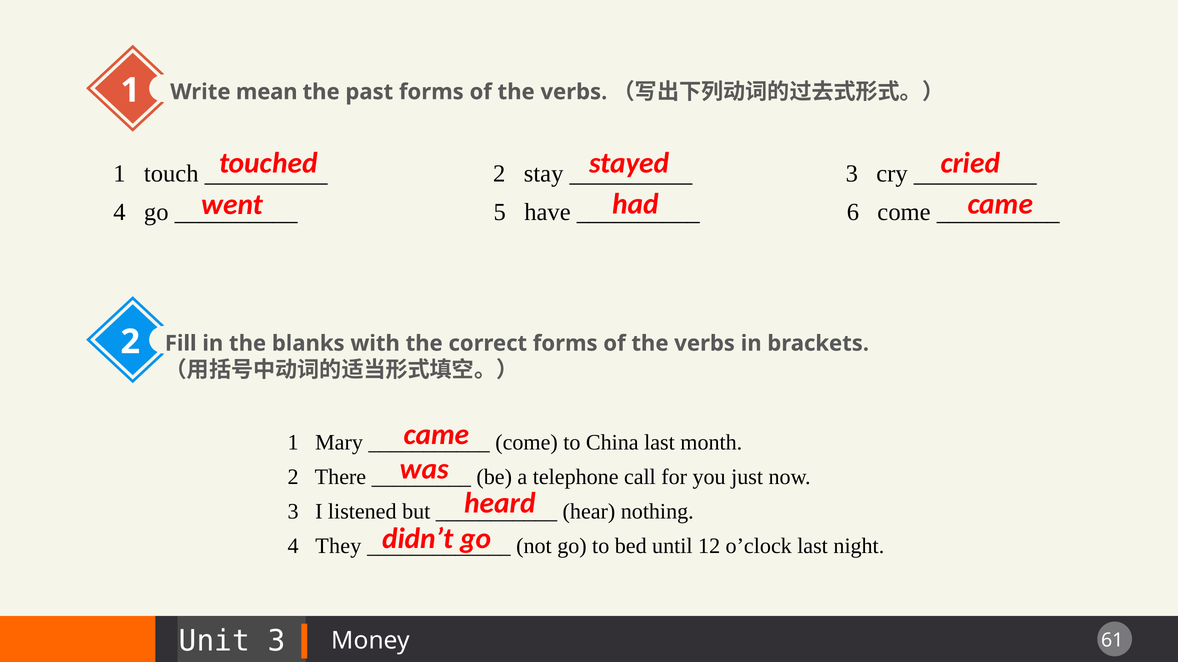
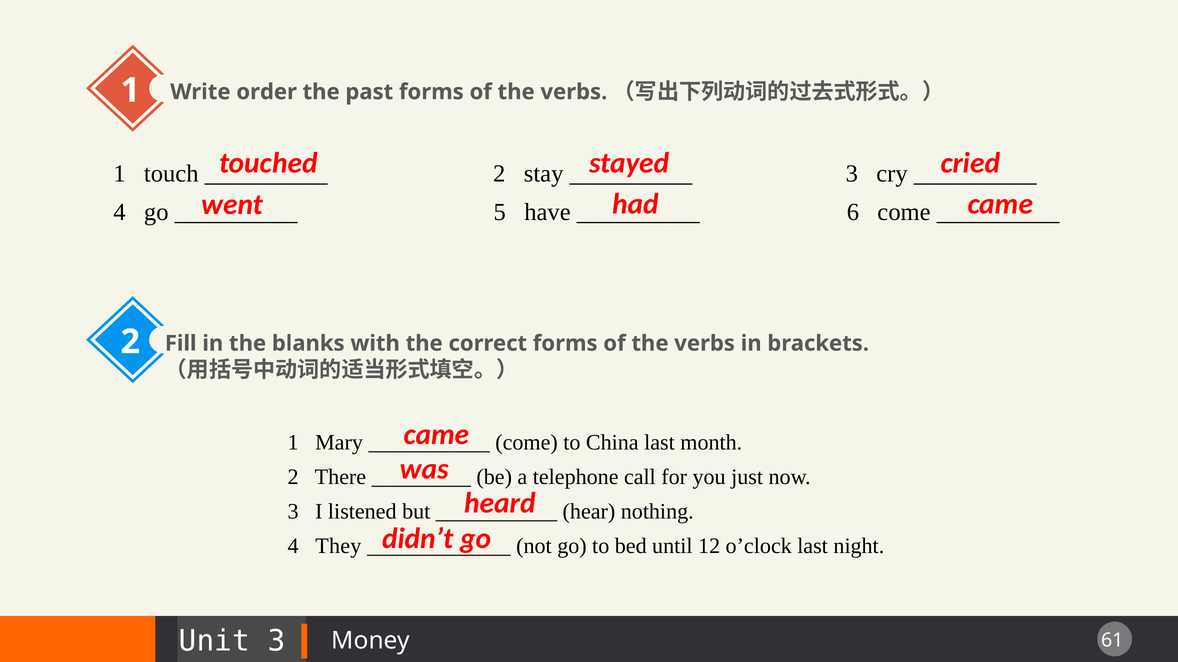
mean: mean -> order (267, 92)
